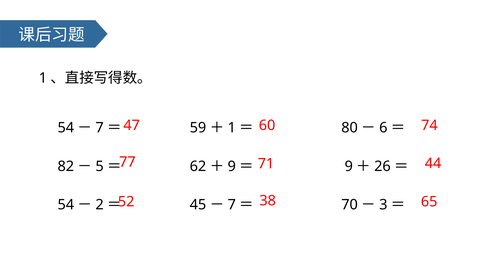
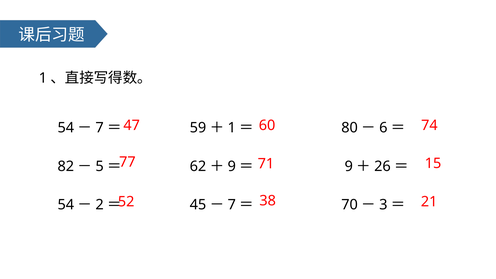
44: 44 -> 15 (433, 163)
65: 65 -> 21 (429, 202)
